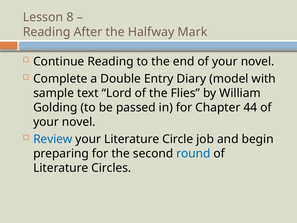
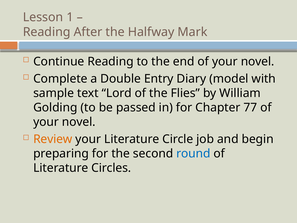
8: 8 -> 1 (70, 17)
44: 44 -> 77 (250, 107)
Review colour: blue -> orange (53, 139)
